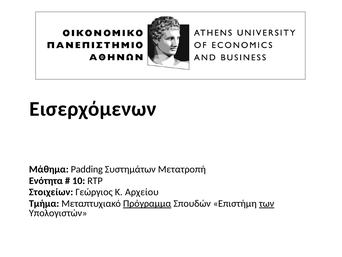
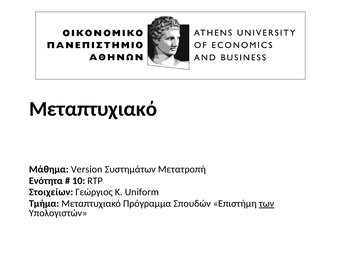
Εισερχόμενων: Εισερχόμενων -> Μεταπτυχιακό (93, 109)
Padding: Padding -> Version (87, 169)
Αρχείου: Αρχείου -> Uniform (142, 192)
Πρόγραμμα underline: present -> none (147, 203)
